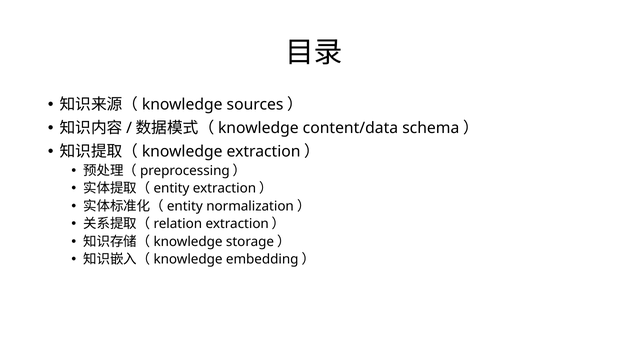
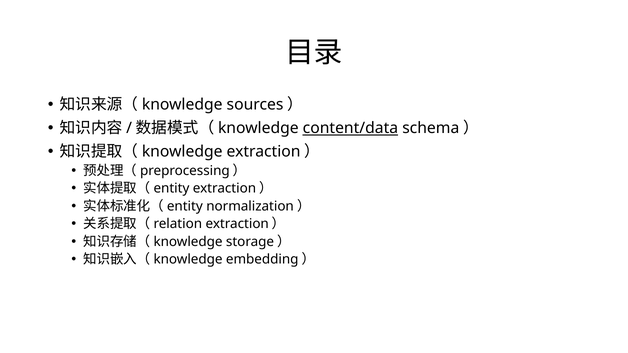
content/data underline: none -> present (350, 128)
